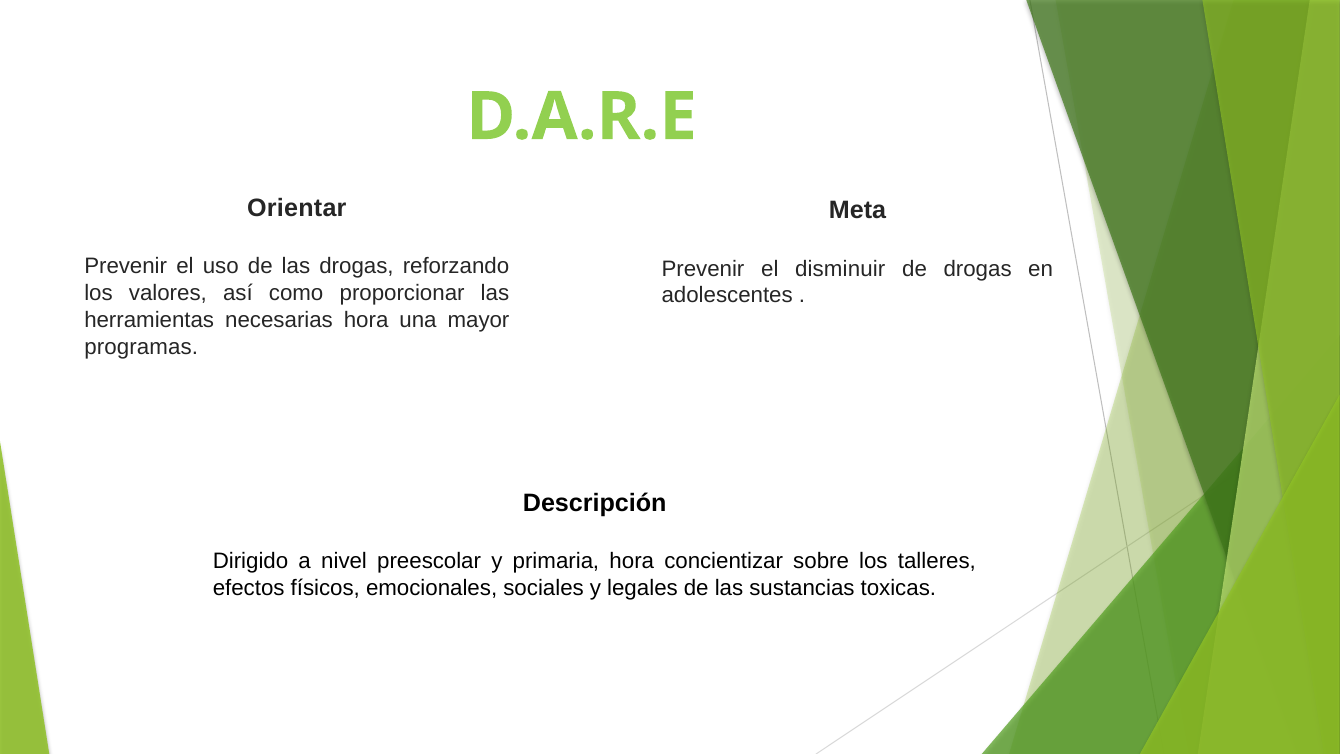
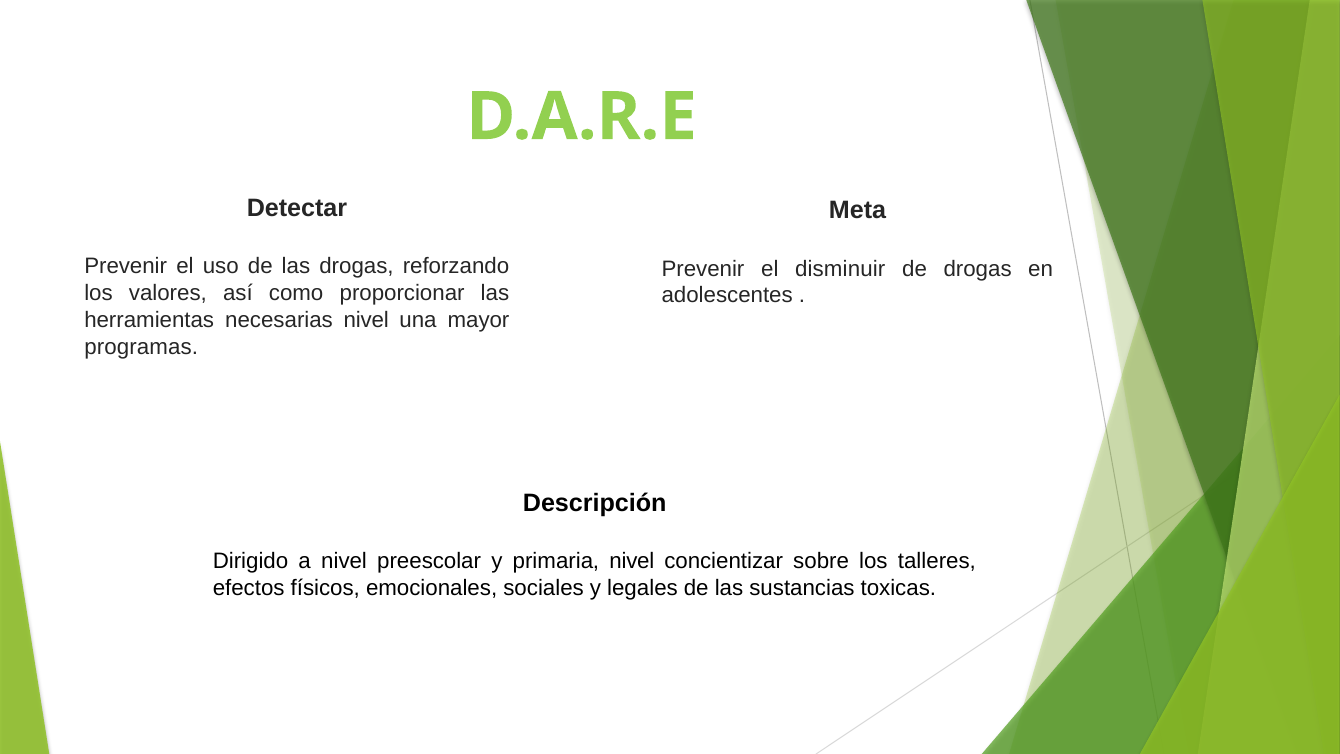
Orientar: Orientar -> Detectar (297, 208)
necesarias hora: hora -> nivel (366, 320)
primaria hora: hora -> nivel (632, 561)
